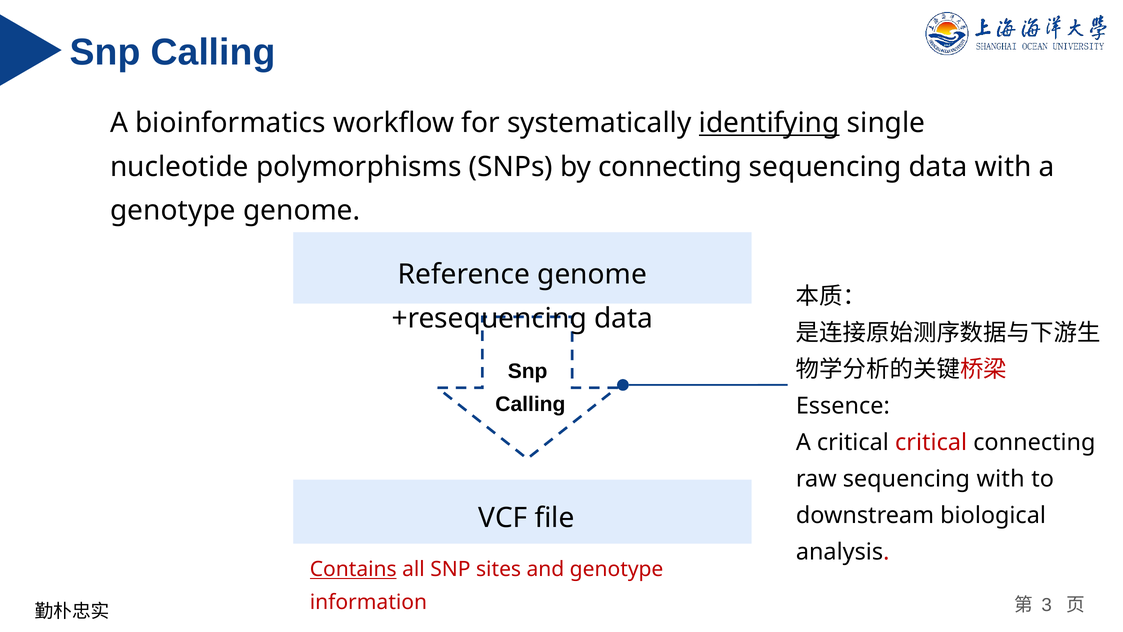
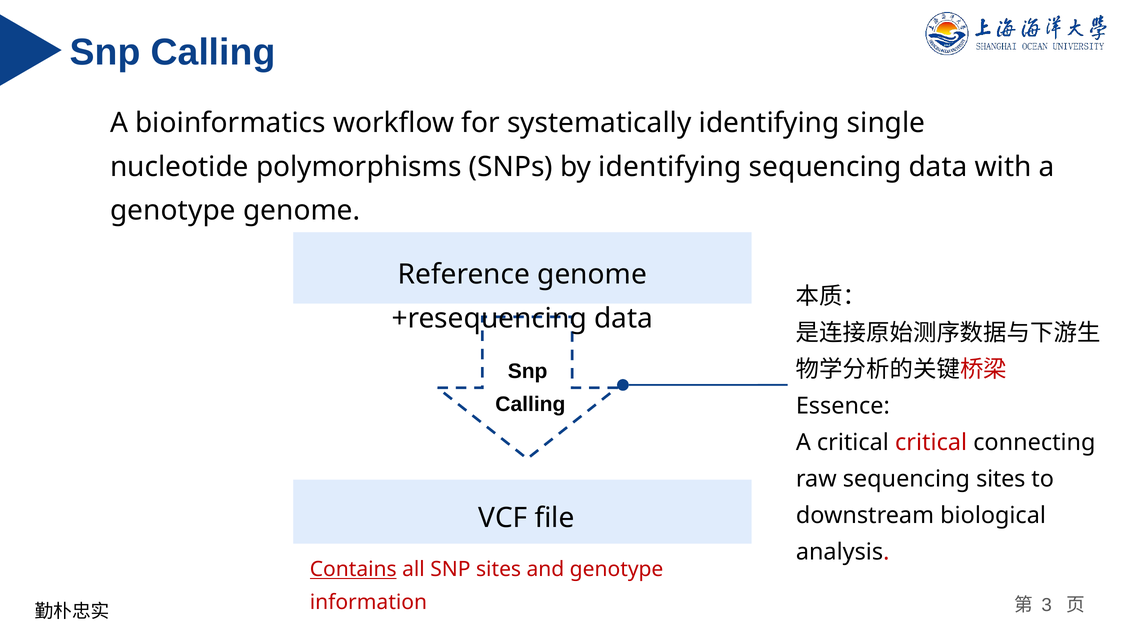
identifying underline: present -> none (769, 123)
by connecting: connecting -> identifying (670, 167)
sequencing with: with -> sites (1001, 479)
